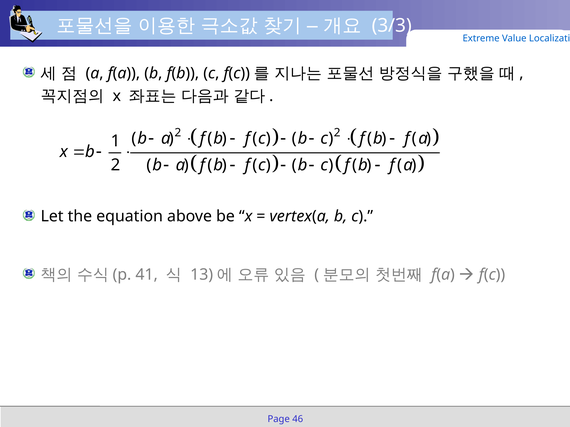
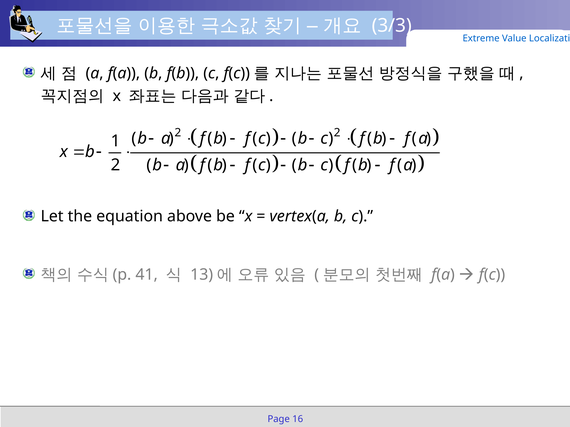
46: 46 -> 16 (298, 420)
